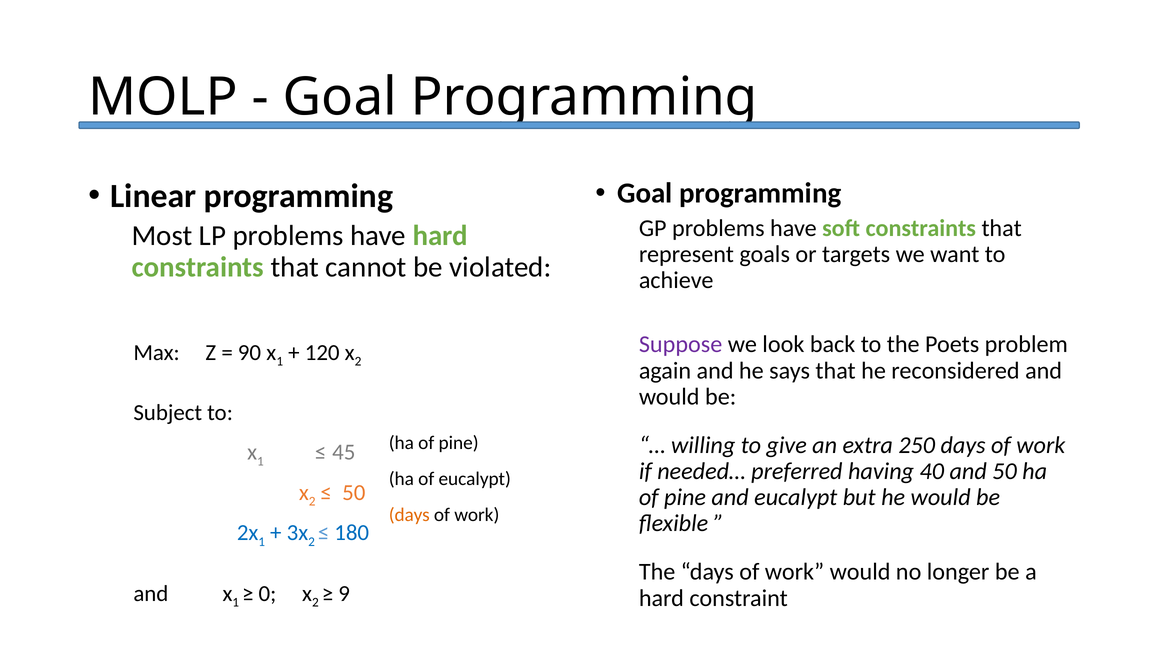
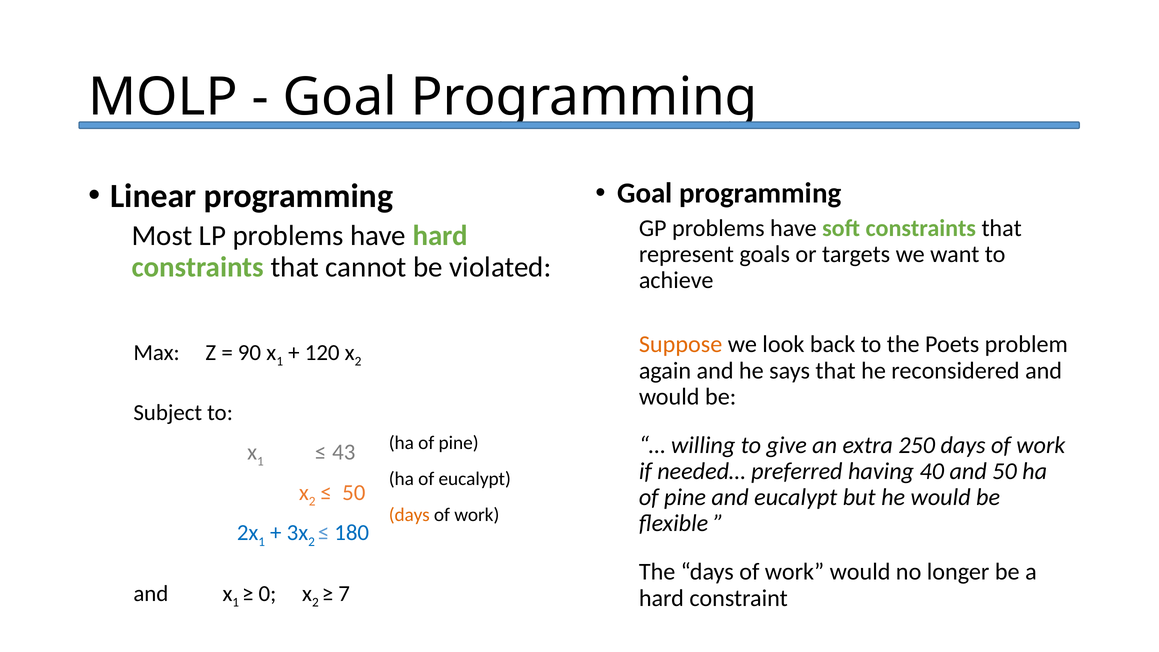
Suppose colour: purple -> orange (681, 344)
45: 45 -> 43 (344, 452)
9: 9 -> 7 (344, 593)
